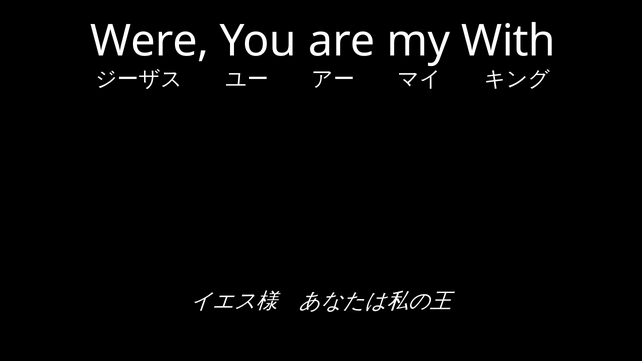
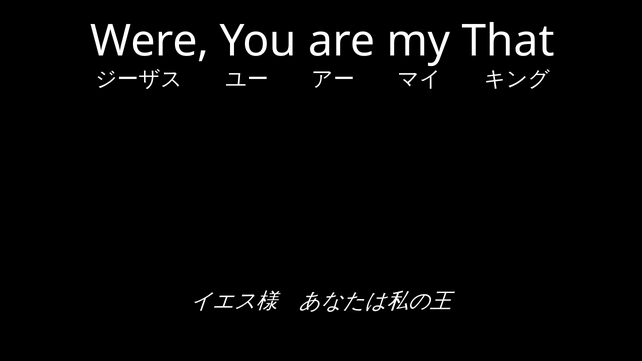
With: With -> That (508, 41)
